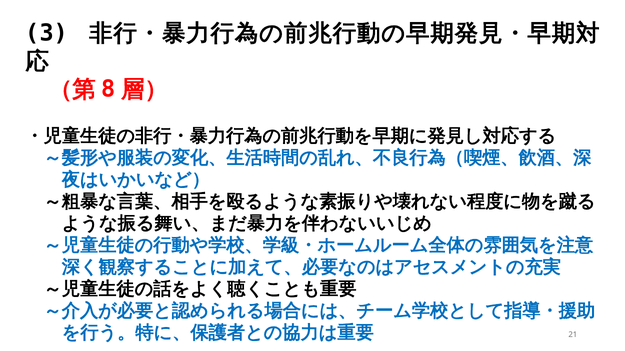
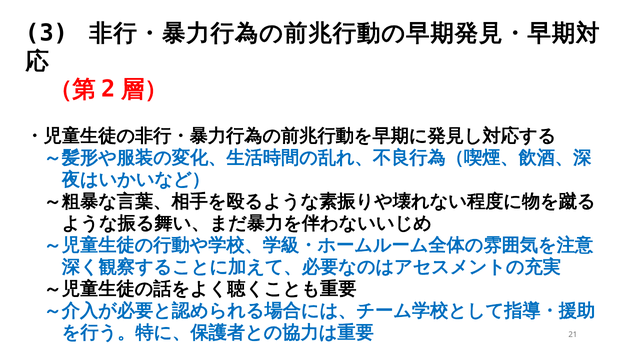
8: 8 -> 2 (108, 89)
